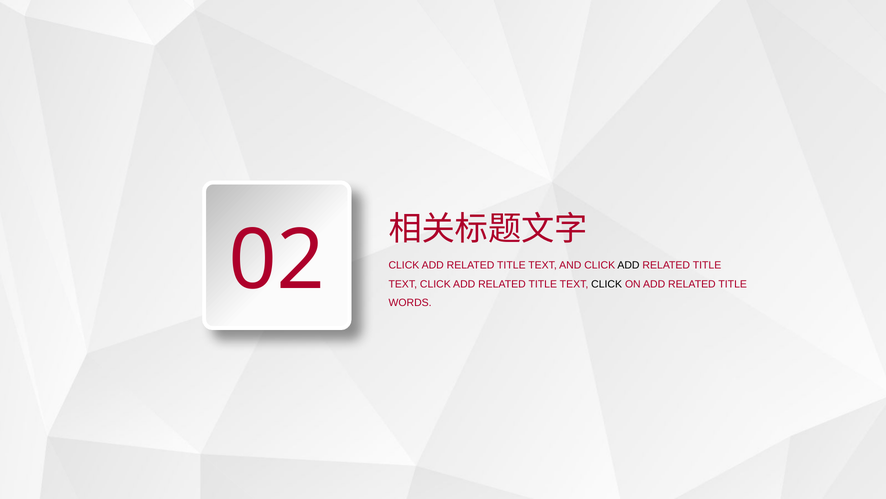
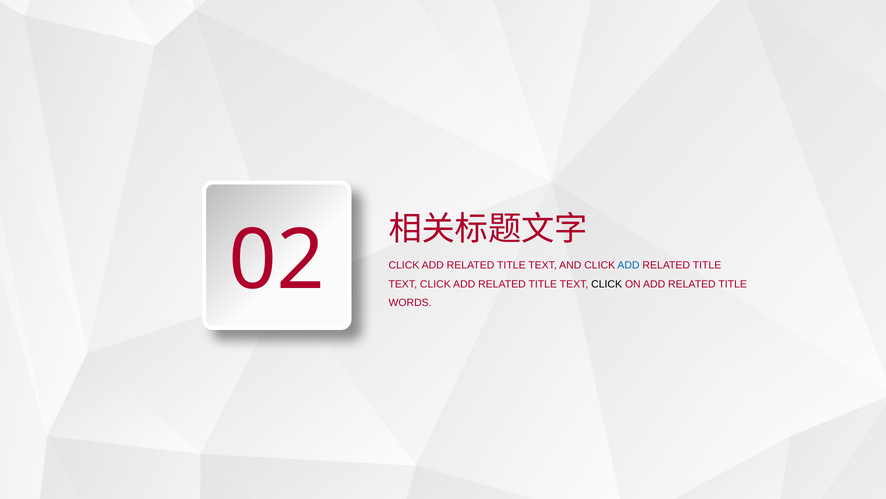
ADD colour: black -> blue (628, 265)
